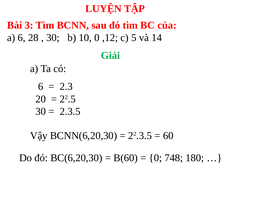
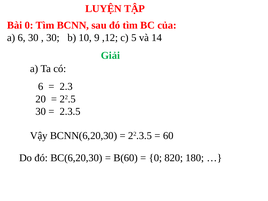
Bài 3: 3 -> 0 (29, 25)
6 28: 28 -> 30 (33, 38)
10 0: 0 -> 9 (97, 38)
748: 748 -> 820 (174, 158)
